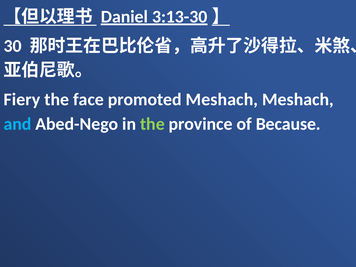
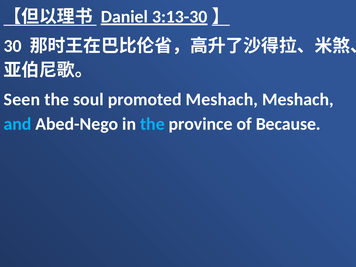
Fiery: Fiery -> Seen (22, 100)
face: face -> soul (88, 100)
the colour: light green -> light blue (152, 124)
